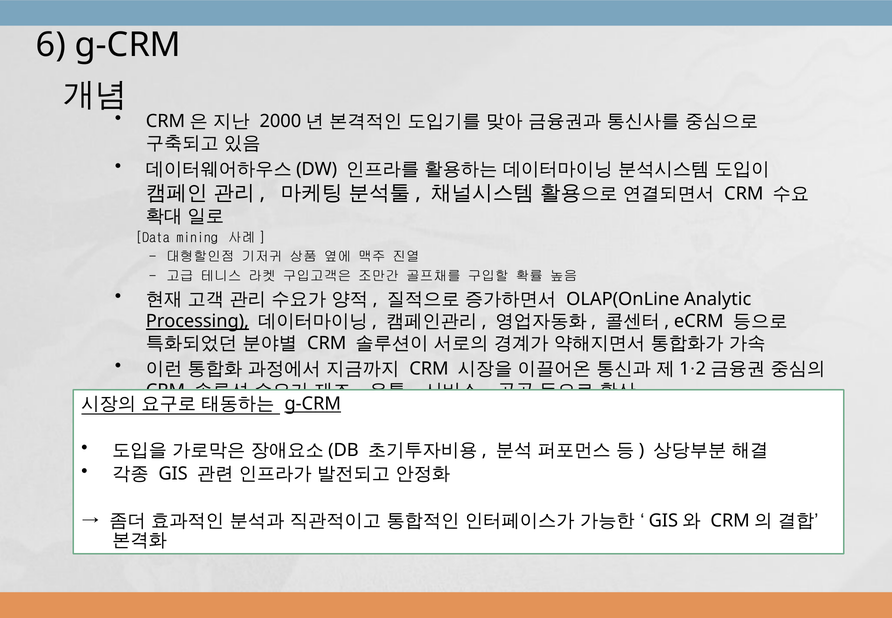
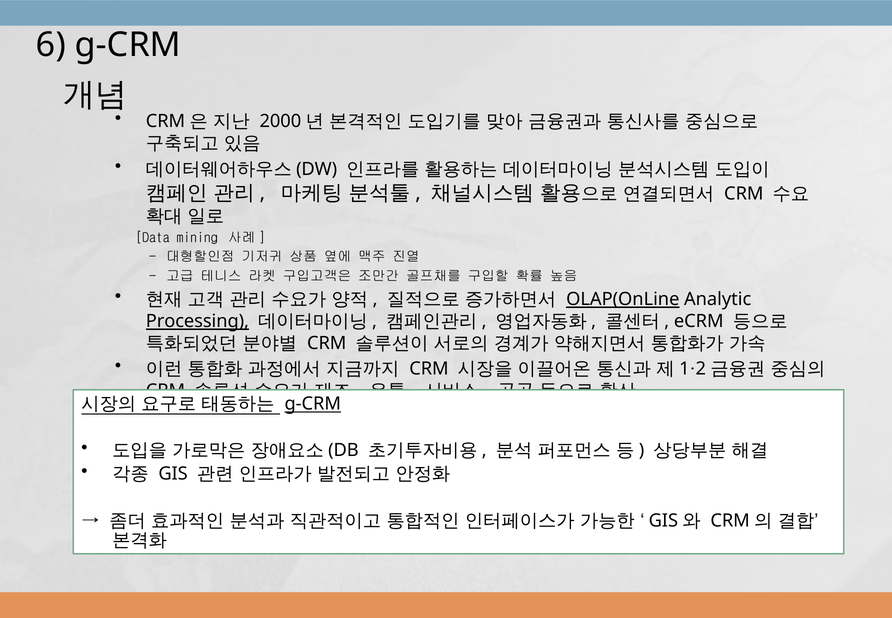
OLAP(OnLine underline: none -> present (623, 299)
